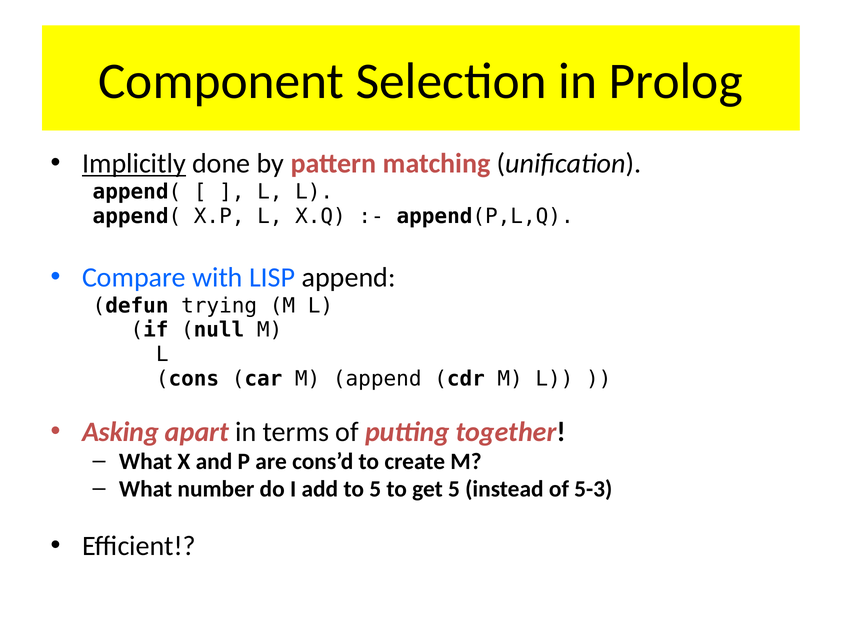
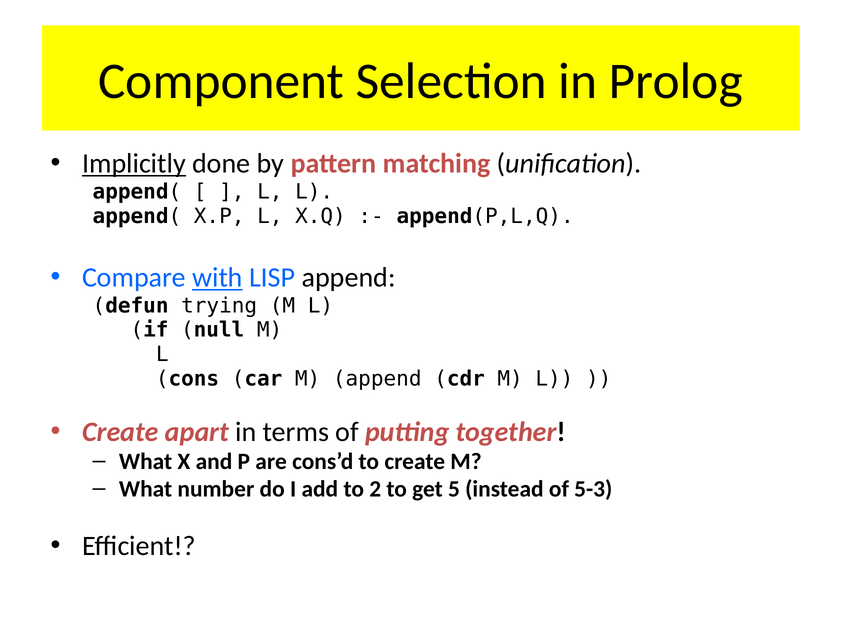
with underline: none -> present (217, 278)
Asking: Asking -> Create (120, 432)
to 5: 5 -> 2 (375, 489)
